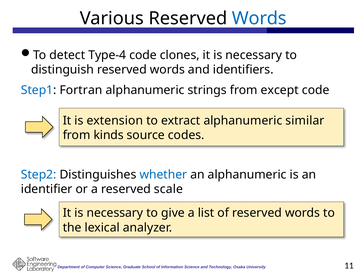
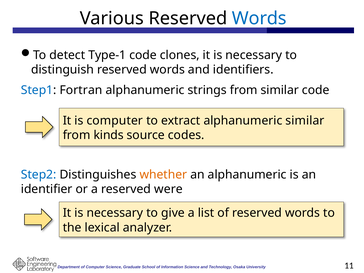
Type-4: Type-4 -> Type-1 (107, 55)
from except: except -> similar (280, 90)
is extension: extension -> computer (115, 121)
whether colour: blue -> orange (163, 175)
scale: scale -> were (168, 189)
